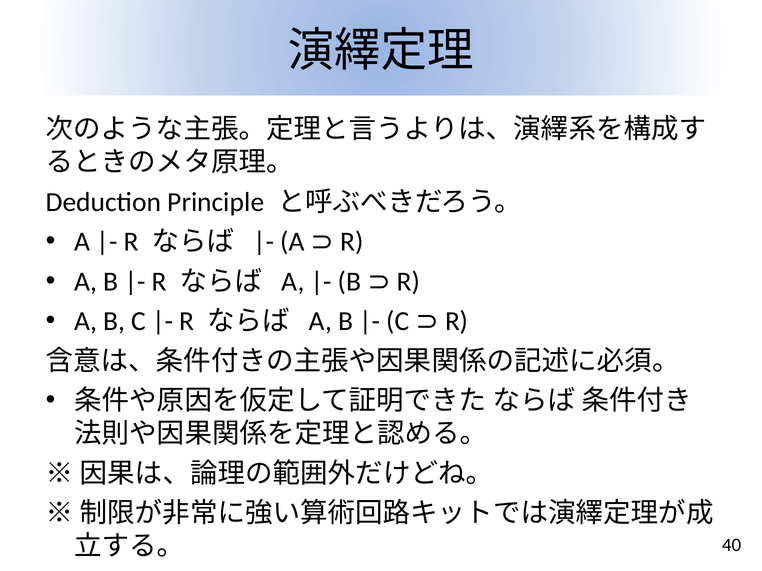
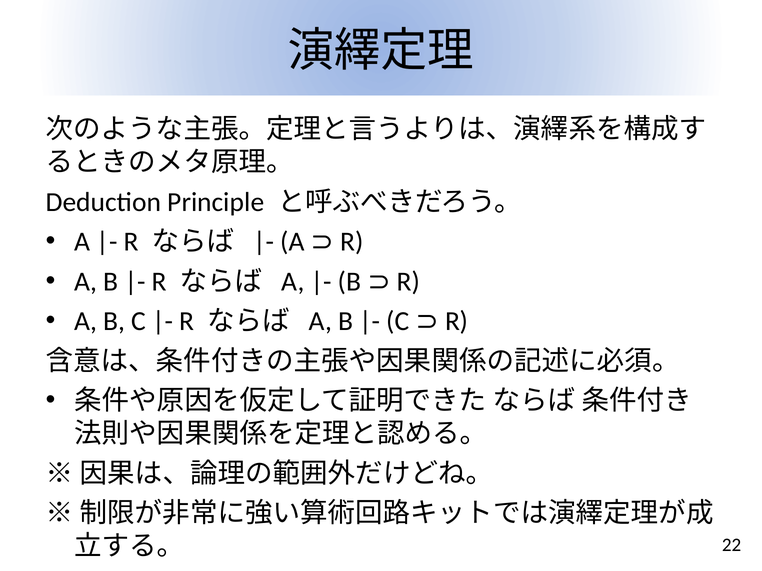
40: 40 -> 22 (732, 546)
